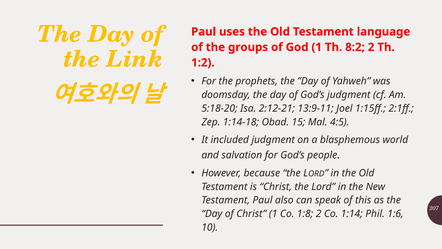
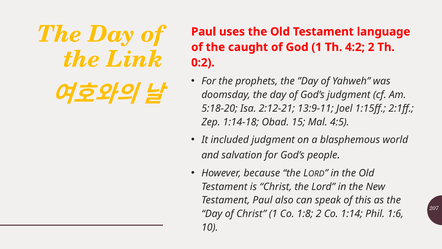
groups: groups -> caught (248, 47)
8:2: 8:2 -> 4:2 (355, 47)
1:2: 1:2 -> 0:2 (203, 63)
